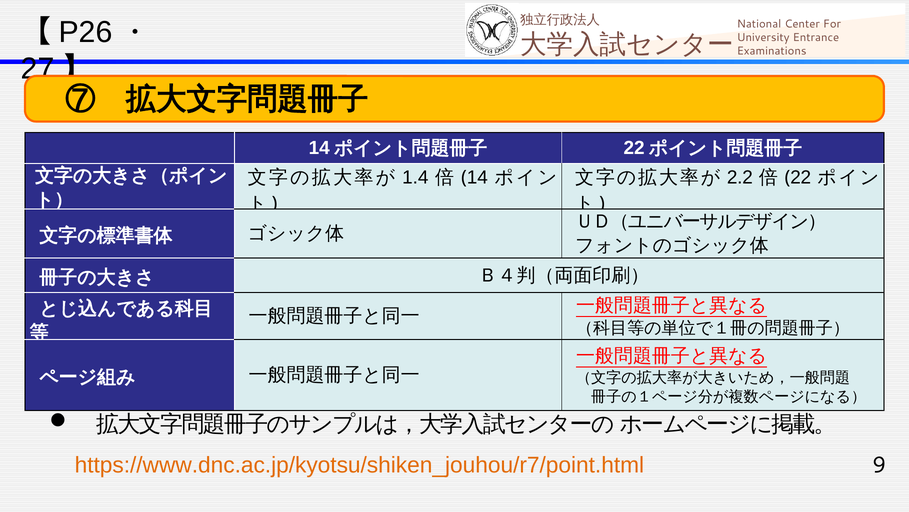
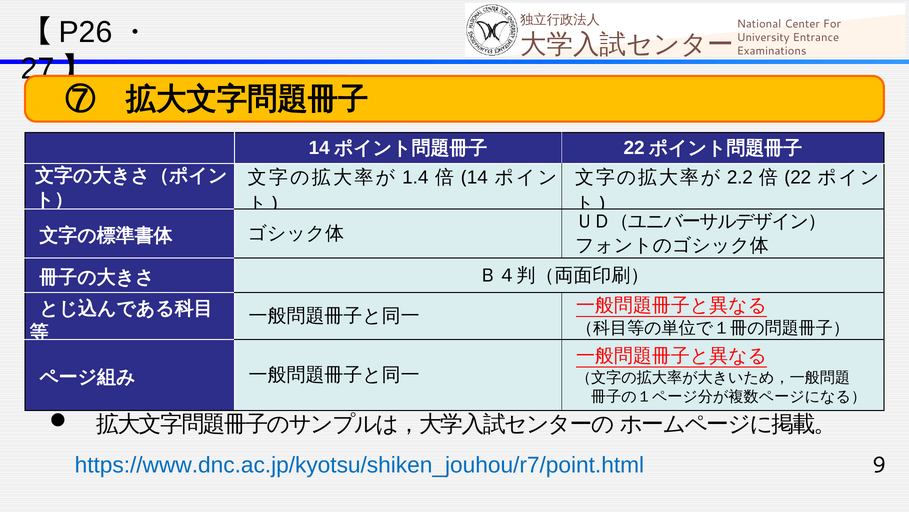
https://www.dnc.ac.jp/kyotsu/shiken_jouhou/r7/point.html colour: orange -> blue (359, 465)
